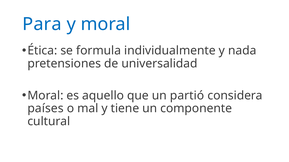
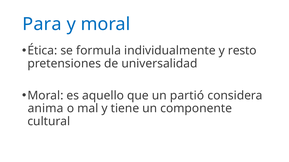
nada: nada -> resto (242, 51)
países: países -> anima (46, 109)
